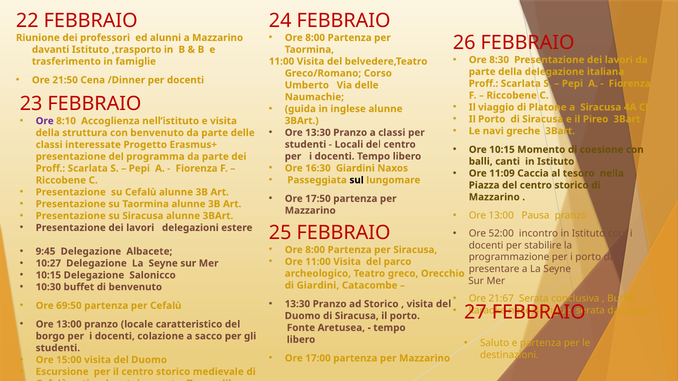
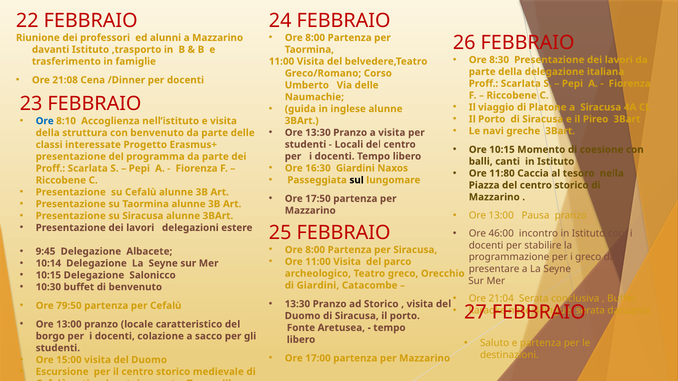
21:50: 21:50 -> 21:08 (65, 80)
Ore colour: purple -> blue (45, 121)
a classi: classi -> visita (392, 133)
11:09: 11:09 -> 11:80 (502, 173)
52:00: 52:00 -> 46:00 (501, 234)
i porto: porto -> greco (588, 257)
10:27: 10:27 -> 10:14 (48, 264)
21:67: 21:67 -> 21:04 (501, 299)
69:50: 69:50 -> 79:50 (69, 306)
